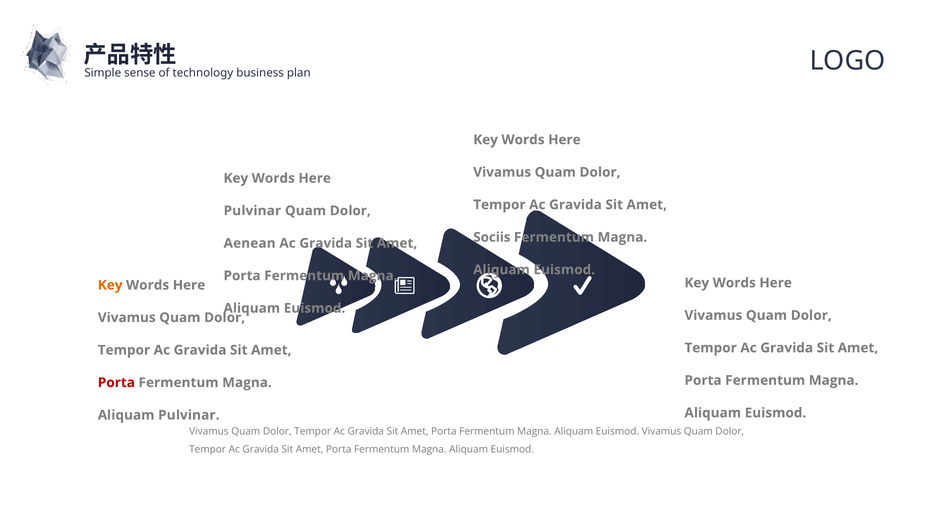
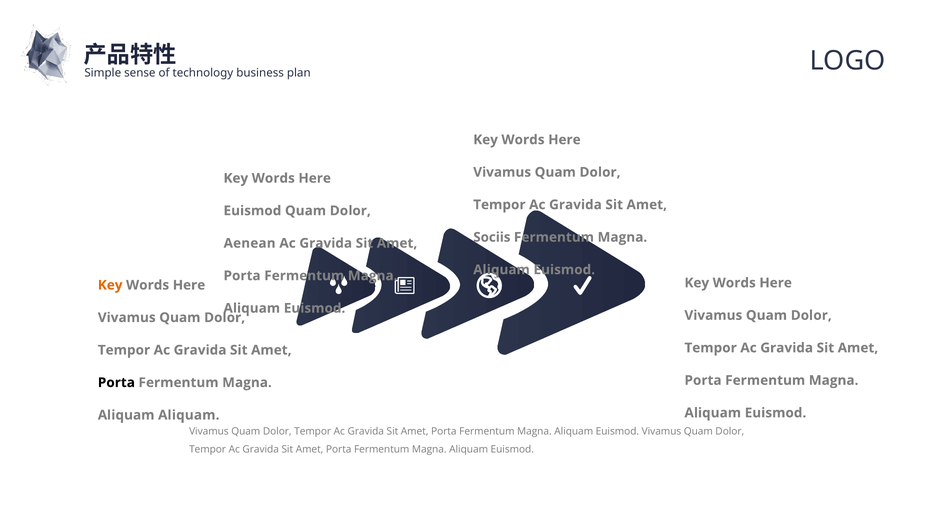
Pulvinar: Pulvinar -> Euismod (252, 211)
Porta colour: red -> black (116, 383)
Aliquam Pulvinar: Pulvinar -> Aliquam (189, 416)
